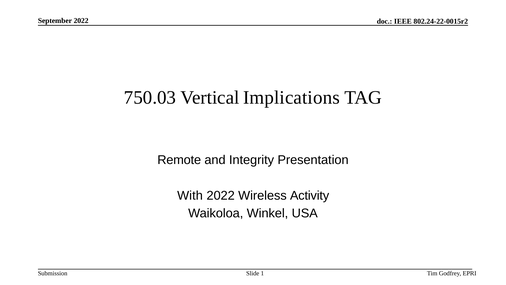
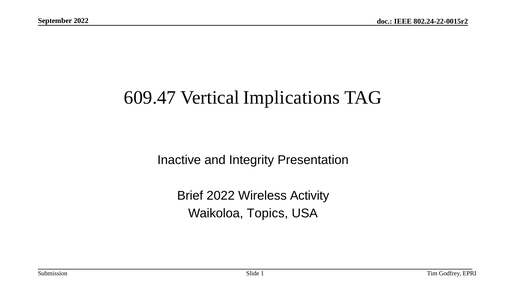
750.03: 750.03 -> 609.47 (150, 97)
Remote: Remote -> Inactive (179, 160)
With: With -> Brief (190, 195)
Winkel: Winkel -> Topics (267, 213)
